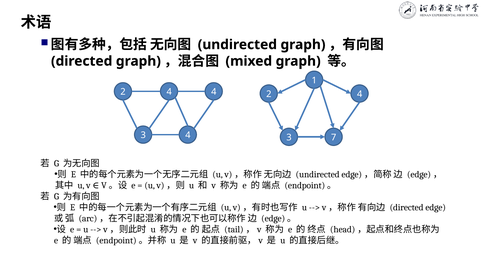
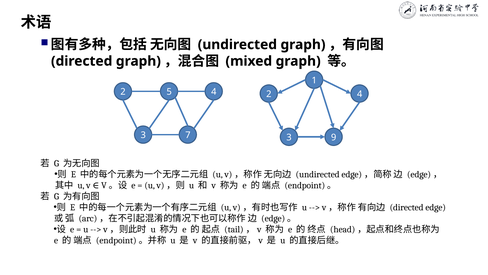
2 4: 4 -> 5 (169, 92)
3 4: 4 -> 7 (188, 135)
7: 7 -> 9 (334, 137)
